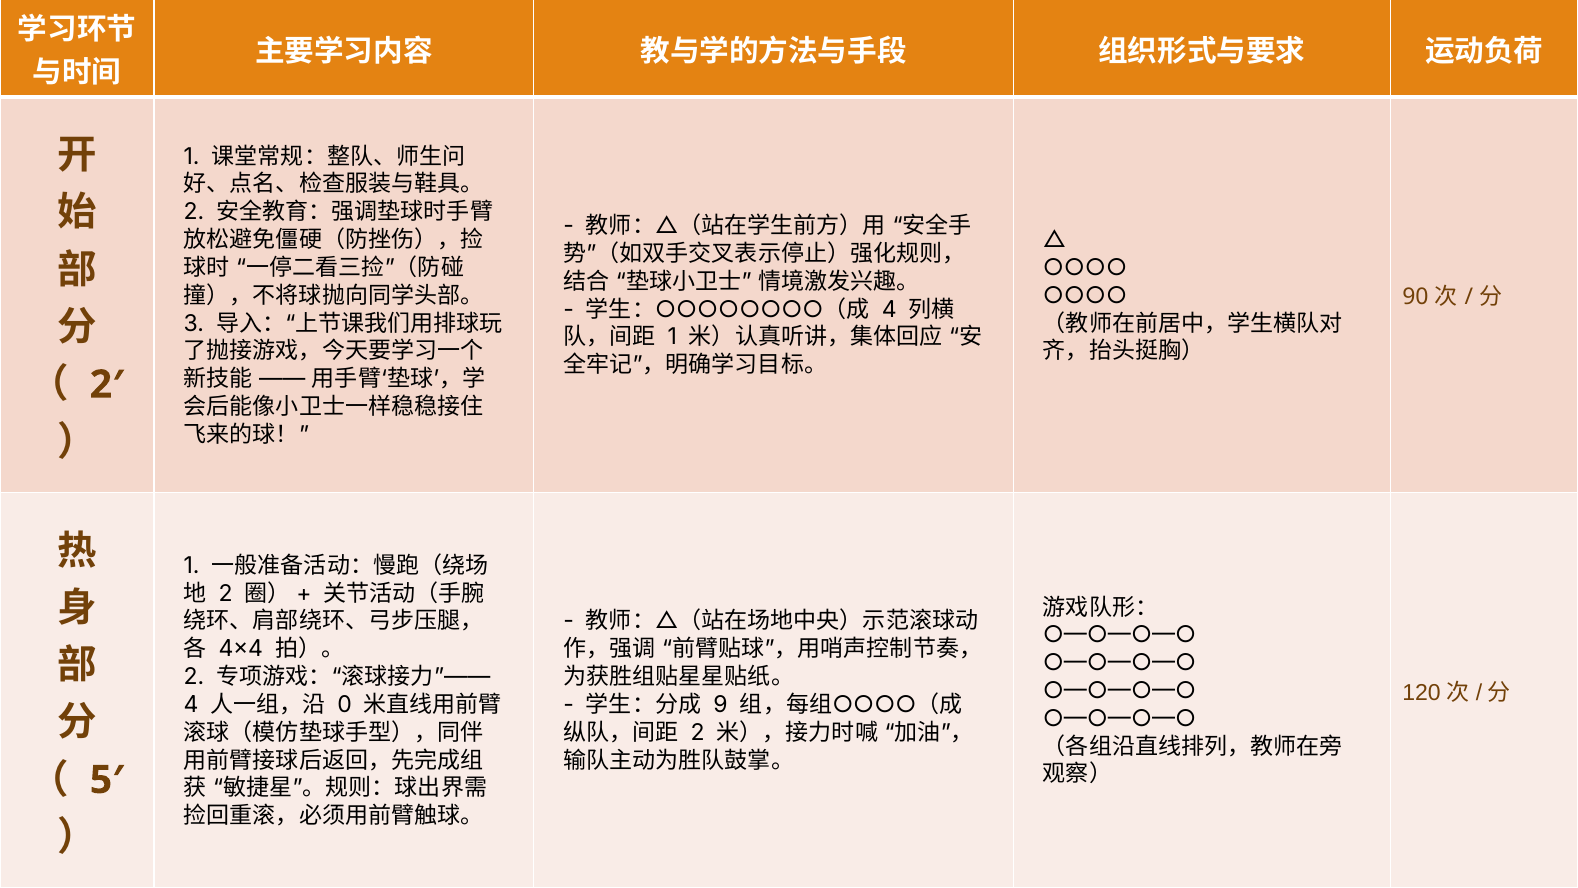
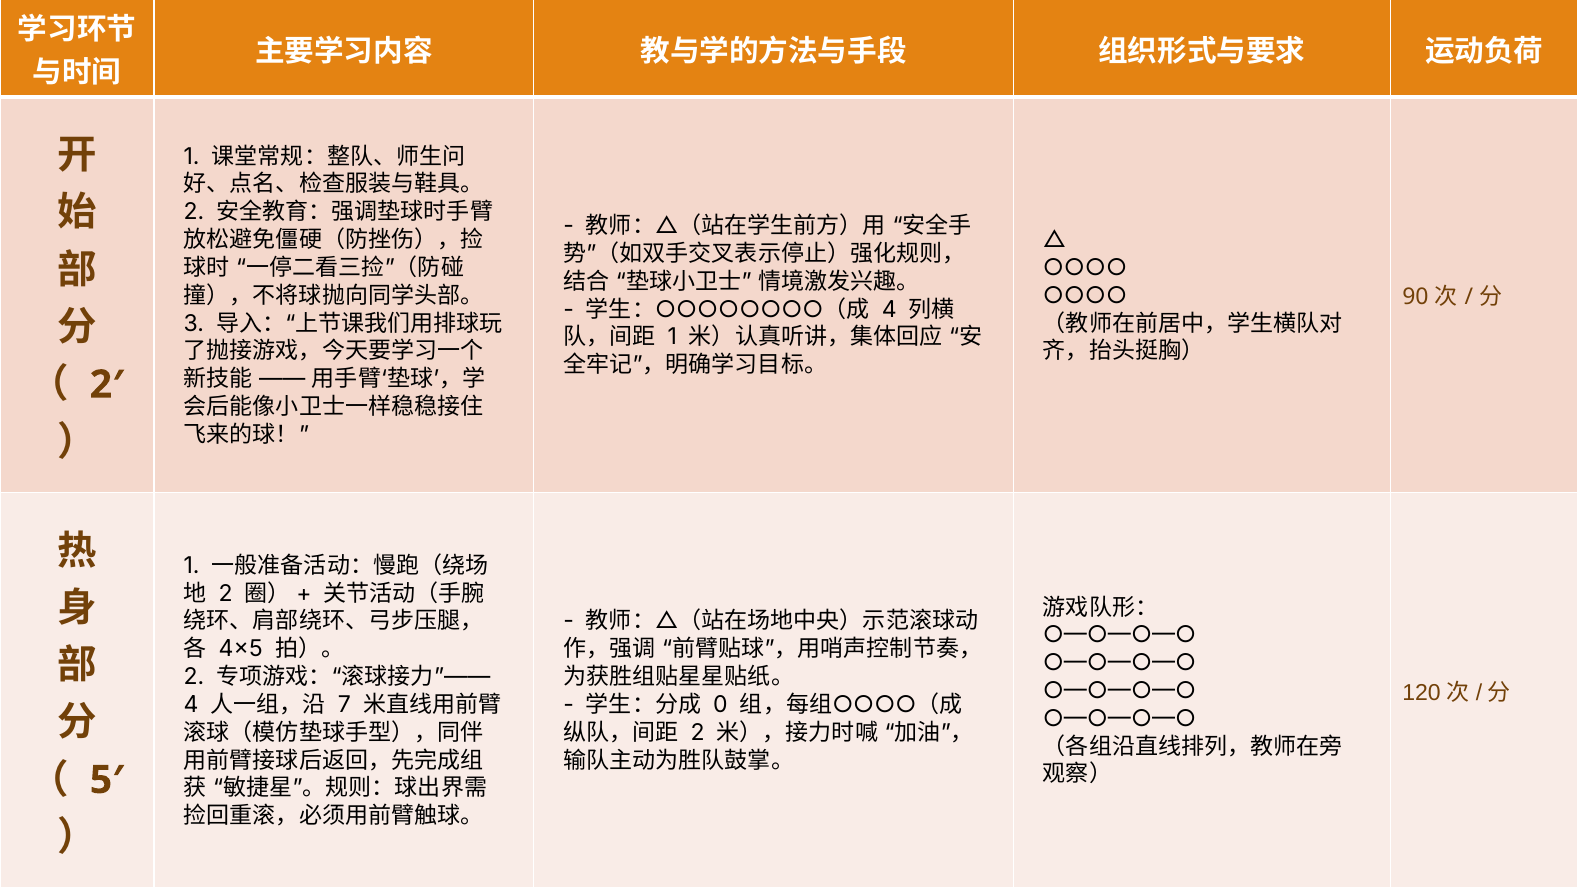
4×4: 4×4 -> 4×5 (241, 649)
0: 0 -> 7 (344, 705)
9: 9 -> 0 (720, 705)
